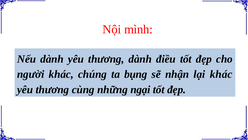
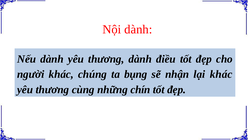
Nội mình: mình -> dành (138, 29)
ngại: ngại -> chín (140, 89)
